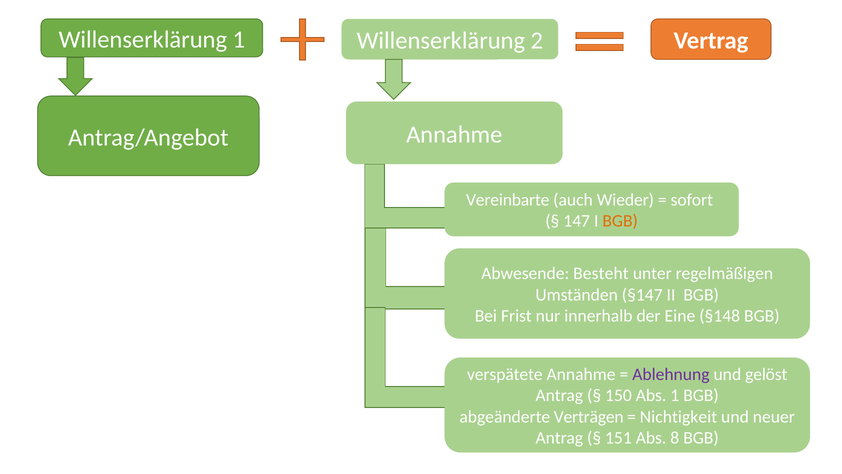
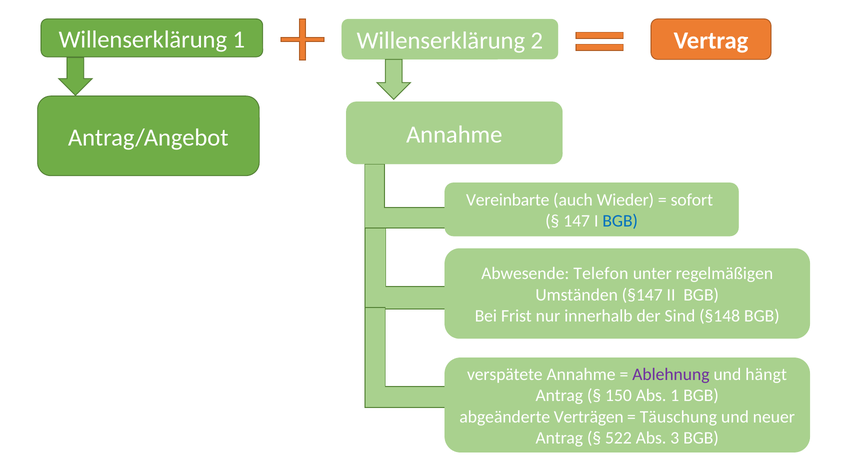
BGB colour: orange -> blue (620, 221)
Besteht: Besteht -> Telefon (601, 273)
Eine: Eine -> Sind (680, 316)
gelöst: gelöst -> hängt (766, 374)
Nichtigkeit: Nichtigkeit -> Täuschung (678, 416)
151: 151 -> 522 (618, 437)
8: 8 -> 3 (675, 437)
